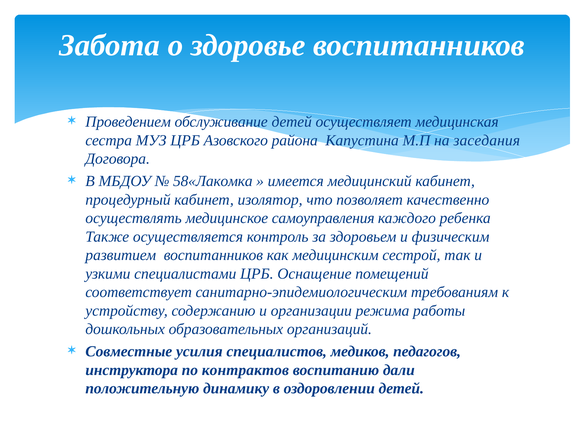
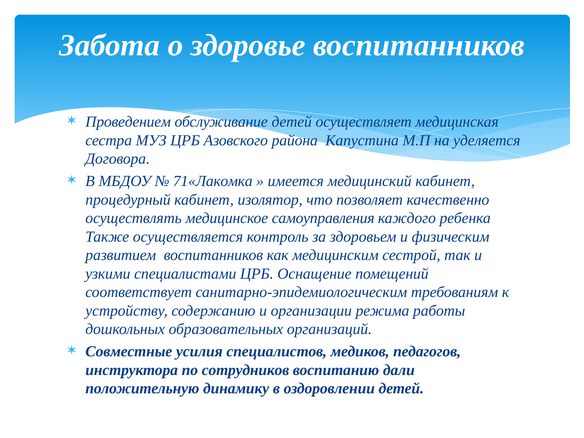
заседания: заседания -> уделяется (487, 140)
58«Лакомка: 58«Лакомка -> 71«Лакомка (213, 181)
контрактов: контрактов -> сотрудников (245, 370)
